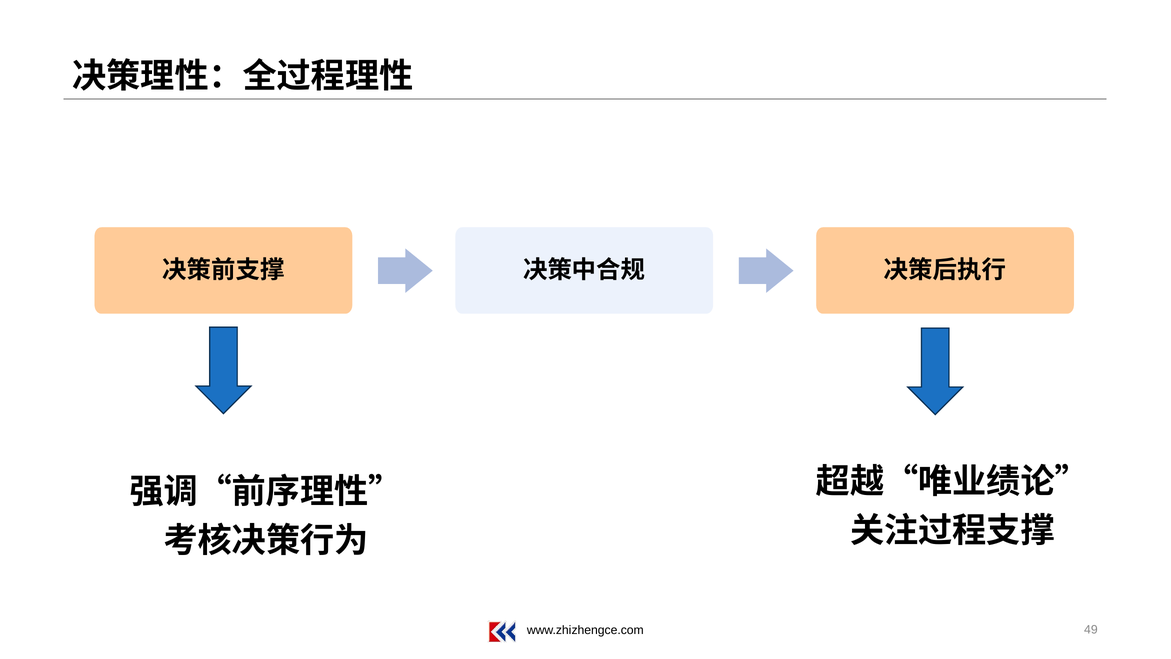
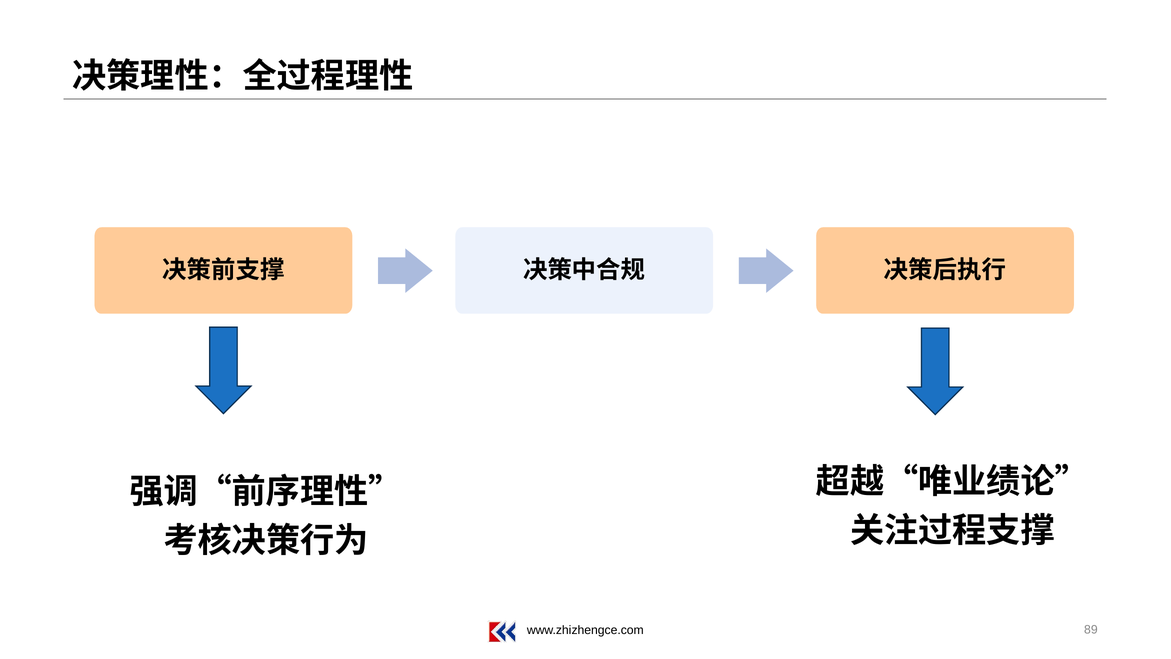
49: 49 -> 89 (1091, 630)
